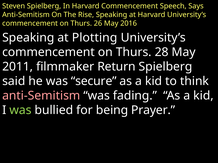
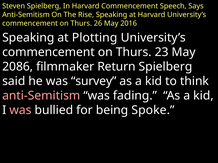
28: 28 -> 23 (162, 52)
2011: 2011 -> 2086 (18, 67)
secure: secure -> survey (94, 81)
was colour: light green -> pink (20, 110)
Prayer: Prayer -> Spoke (153, 110)
